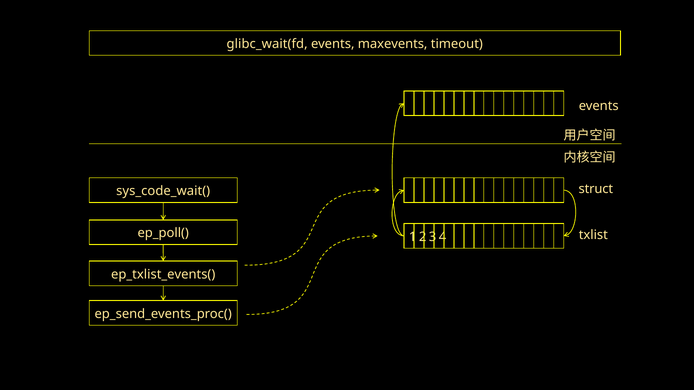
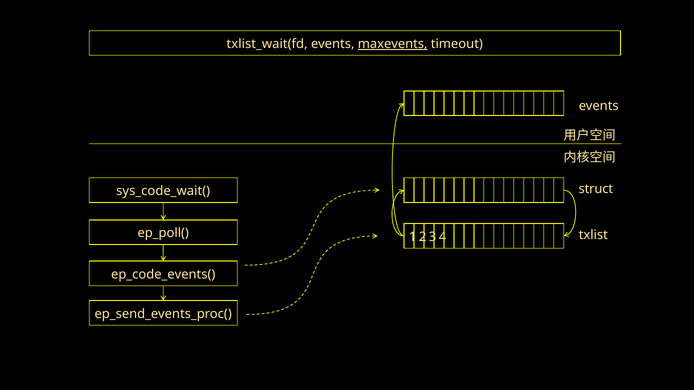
glibc_wait(fd: glibc_wait(fd -> txlist_wait(fd (267, 44)
maxevents underline: none -> present (393, 44)
ep_txlist_events(: ep_txlist_events( -> ep_code_events( (163, 274)
